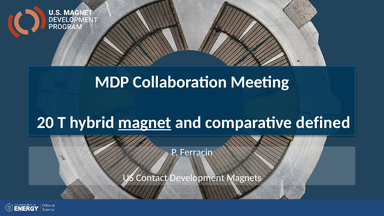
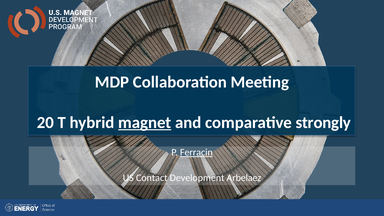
defined: defined -> strongly (323, 122)
Ferracin underline: none -> present (196, 152)
Magnets: Magnets -> Arbelaez (244, 178)
